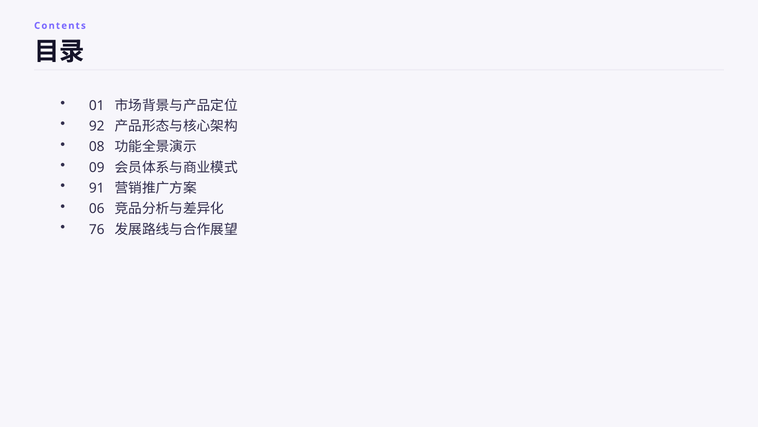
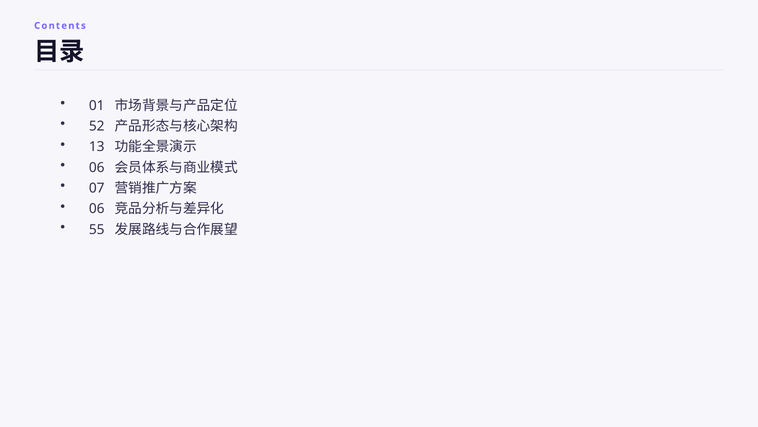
92: 92 -> 52 (97, 126)
08: 08 -> 13 (97, 147)
09: 09 -> 06 (97, 167)
91: 91 -> 07 (97, 188)
76: 76 -> 55 (97, 229)
